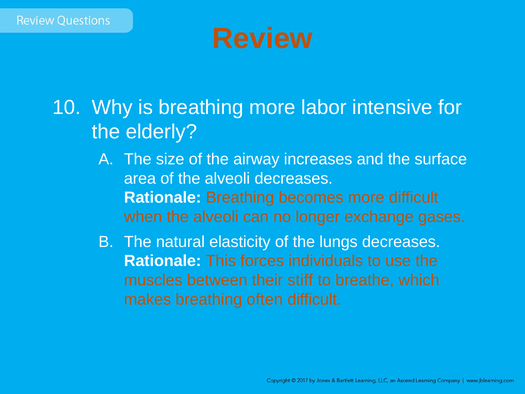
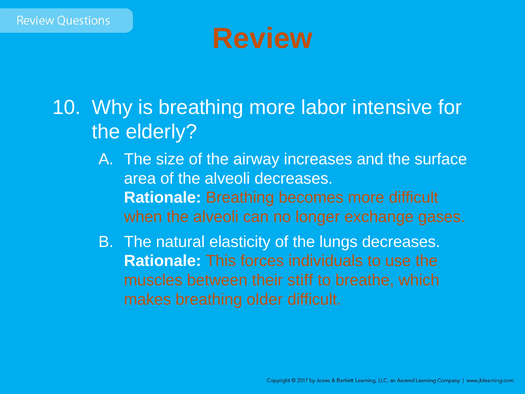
often: often -> older (265, 299)
